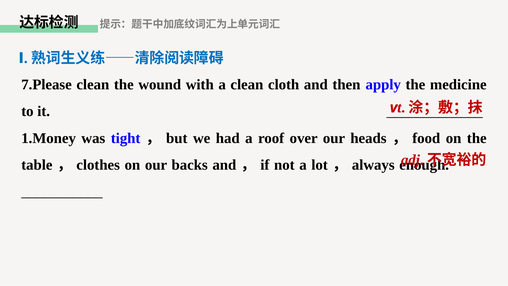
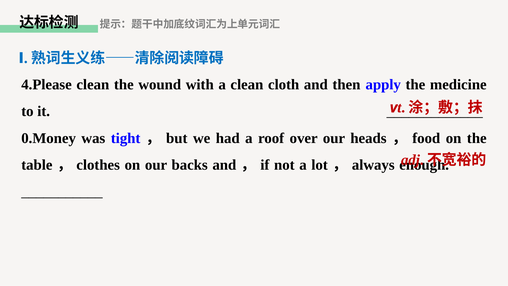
7.Please: 7.Please -> 4.Please (46, 85)
1.Money: 1.Money -> 0.Money (49, 138)
